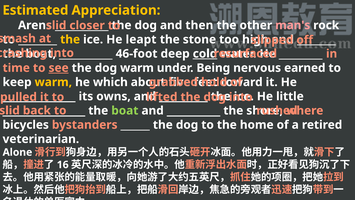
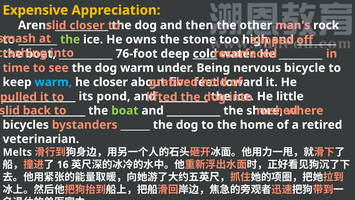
Estimated: Estimated -> Expensive (35, 10)
the colour: yellow -> light green (70, 39)
leapt: leapt -> owns (141, 39)
46-foot: 46-foot -> 76-foot (137, 54)
see underline: present -> none (59, 68)
earned: earned -> bicycle (305, 68)
warm colour: yellow -> light blue (53, 82)
he which: which -> closer (110, 82)
owns: owns -> pond (113, 96)
Alone: Alone -> Melts (17, 152)
